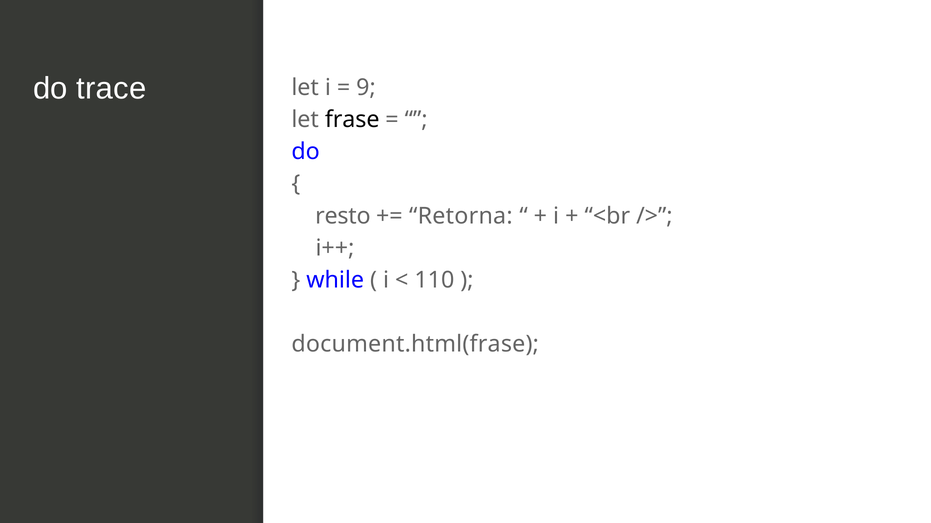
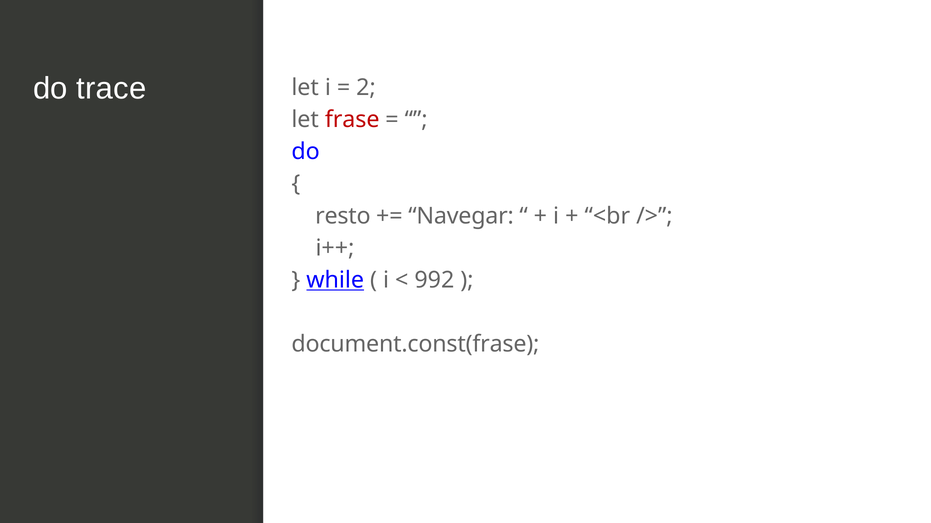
9: 9 -> 2 (366, 88)
frase colour: black -> red (352, 120)
Retorna: Retorna -> Navegar (461, 216)
while underline: none -> present (335, 280)
110: 110 -> 992 (434, 280)
document.html(frase: document.html(frase -> document.const(frase (415, 345)
